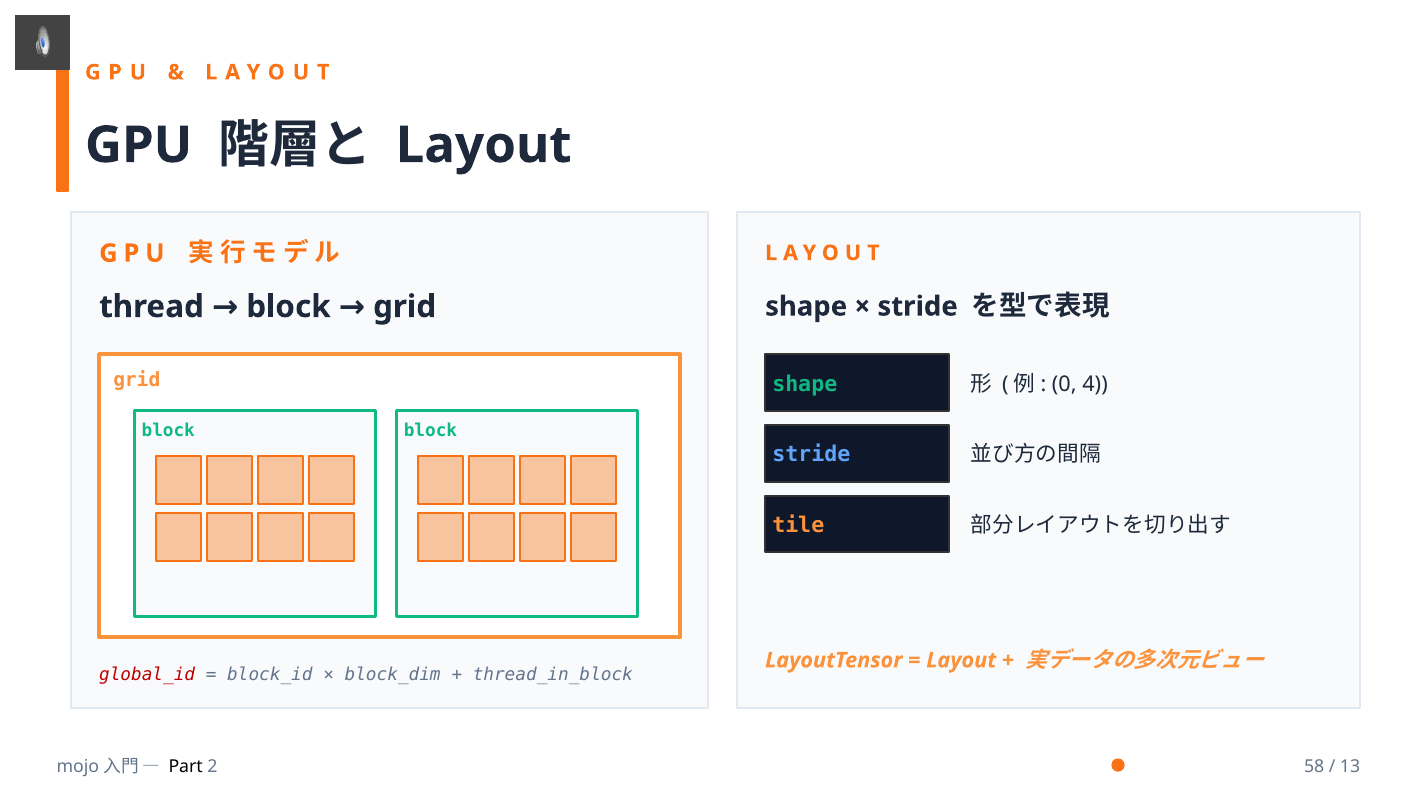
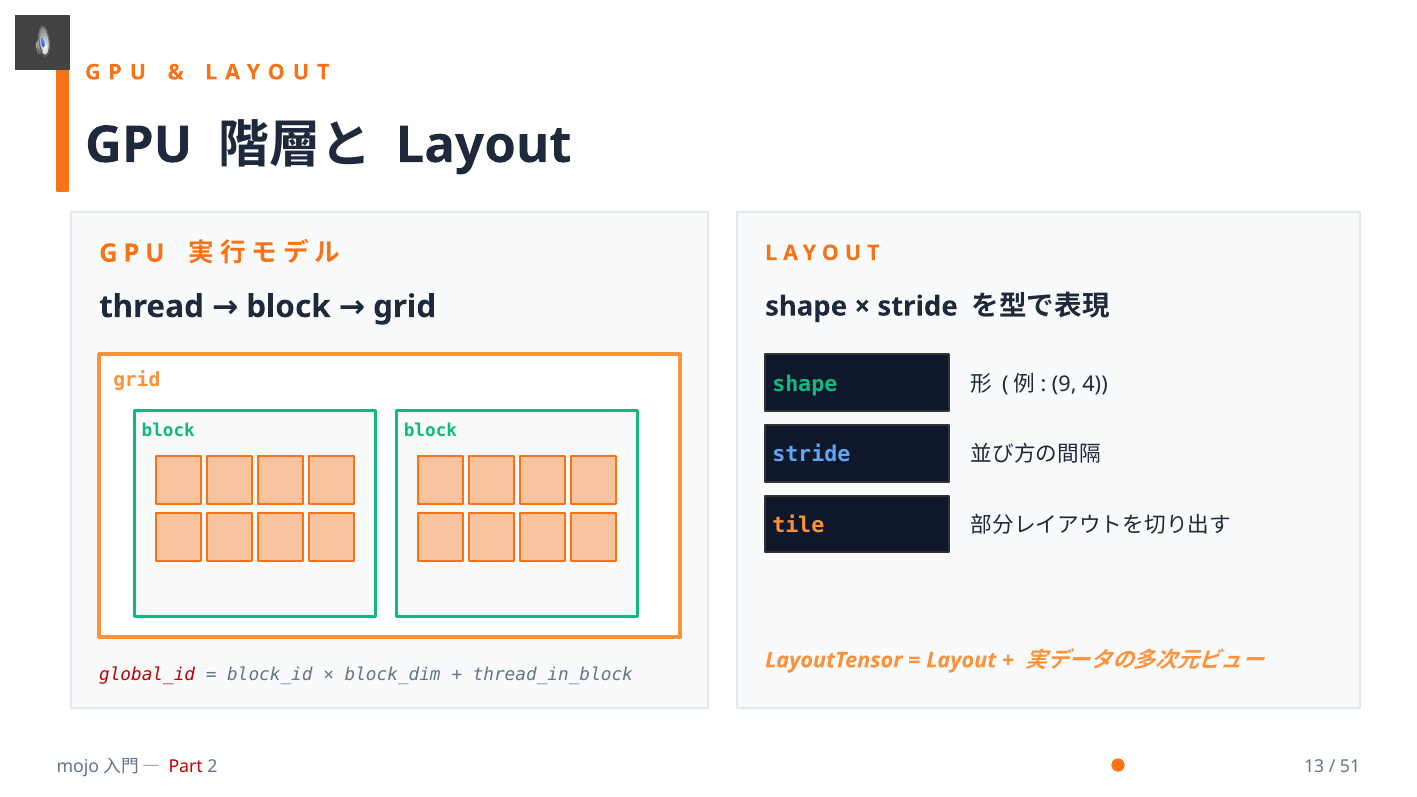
0: 0 -> 9 (1064, 384)
Part colour: black -> red (186, 766)
58: 58 -> 13 (1314, 766)
13: 13 -> 51 (1350, 766)
